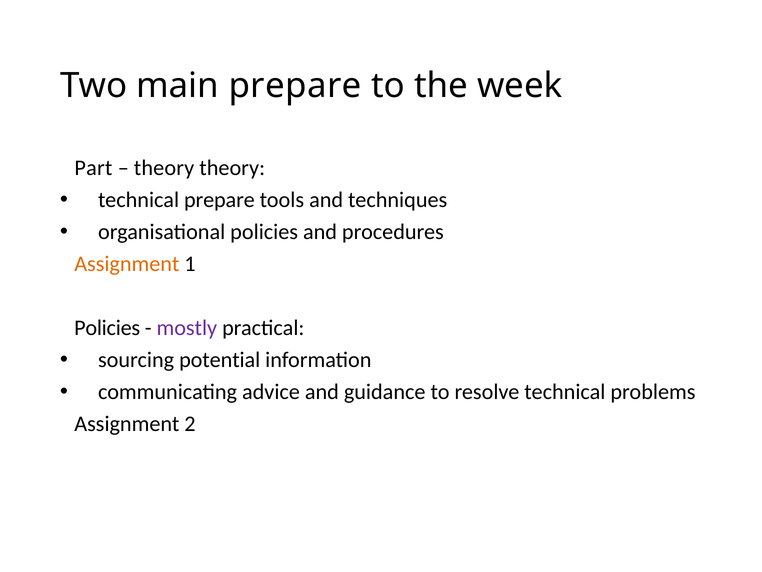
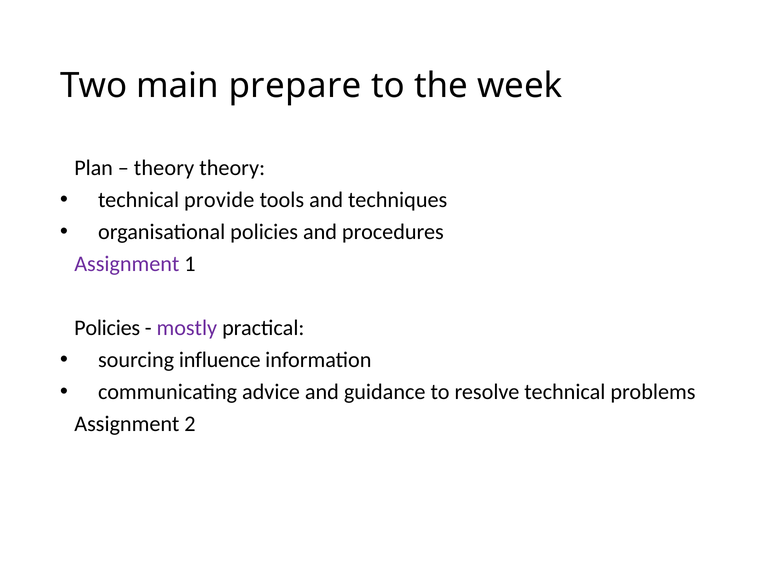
Part: Part -> Plan (94, 168)
technical prepare: prepare -> provide (219, 200)
Assignment colour: orange -> purple (127, 264)
potential: potential -> influence (220, 360)
